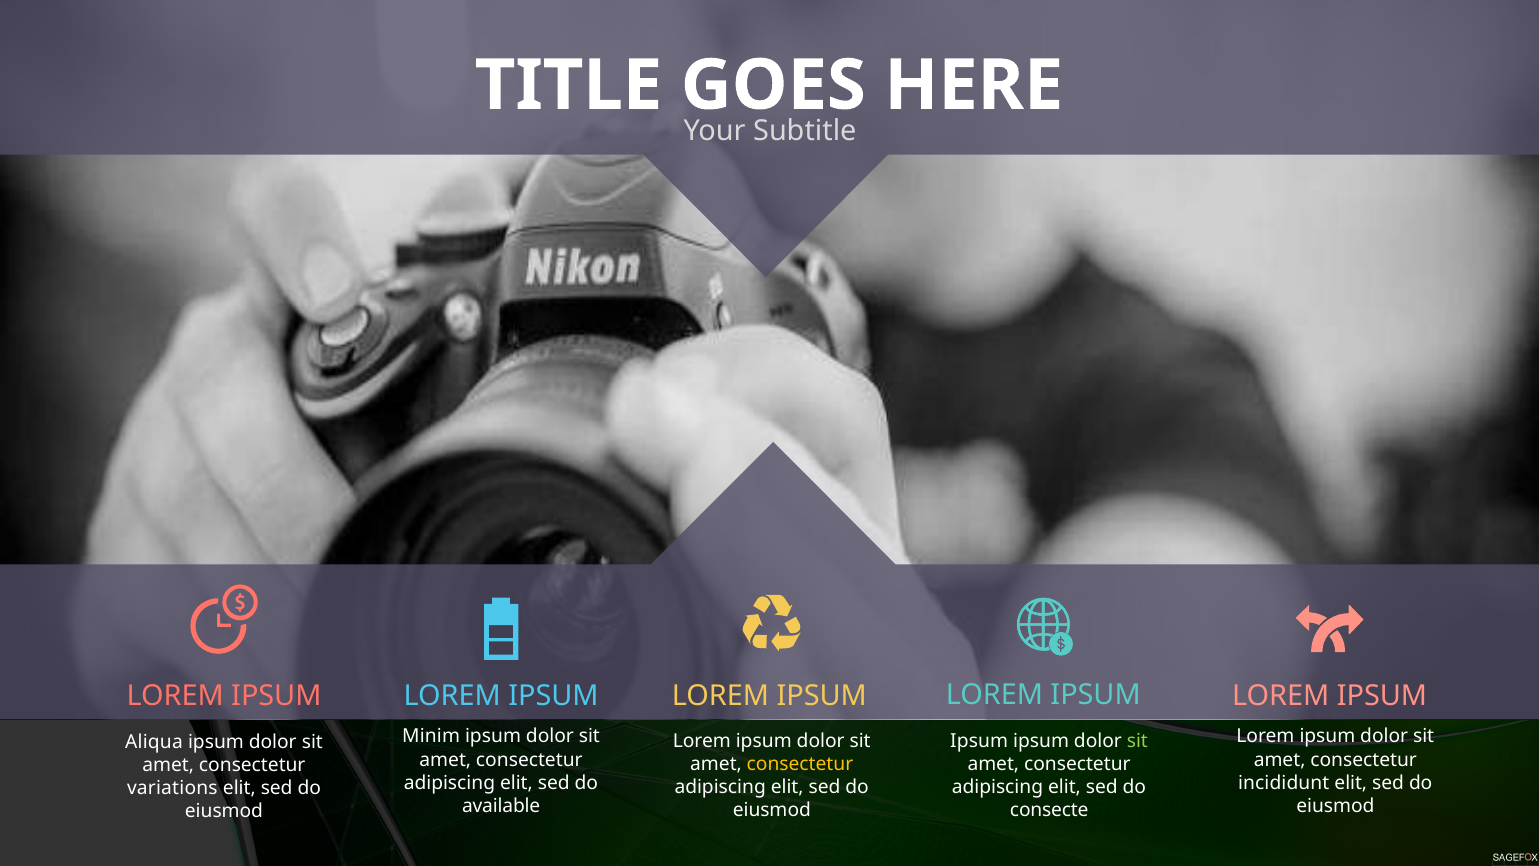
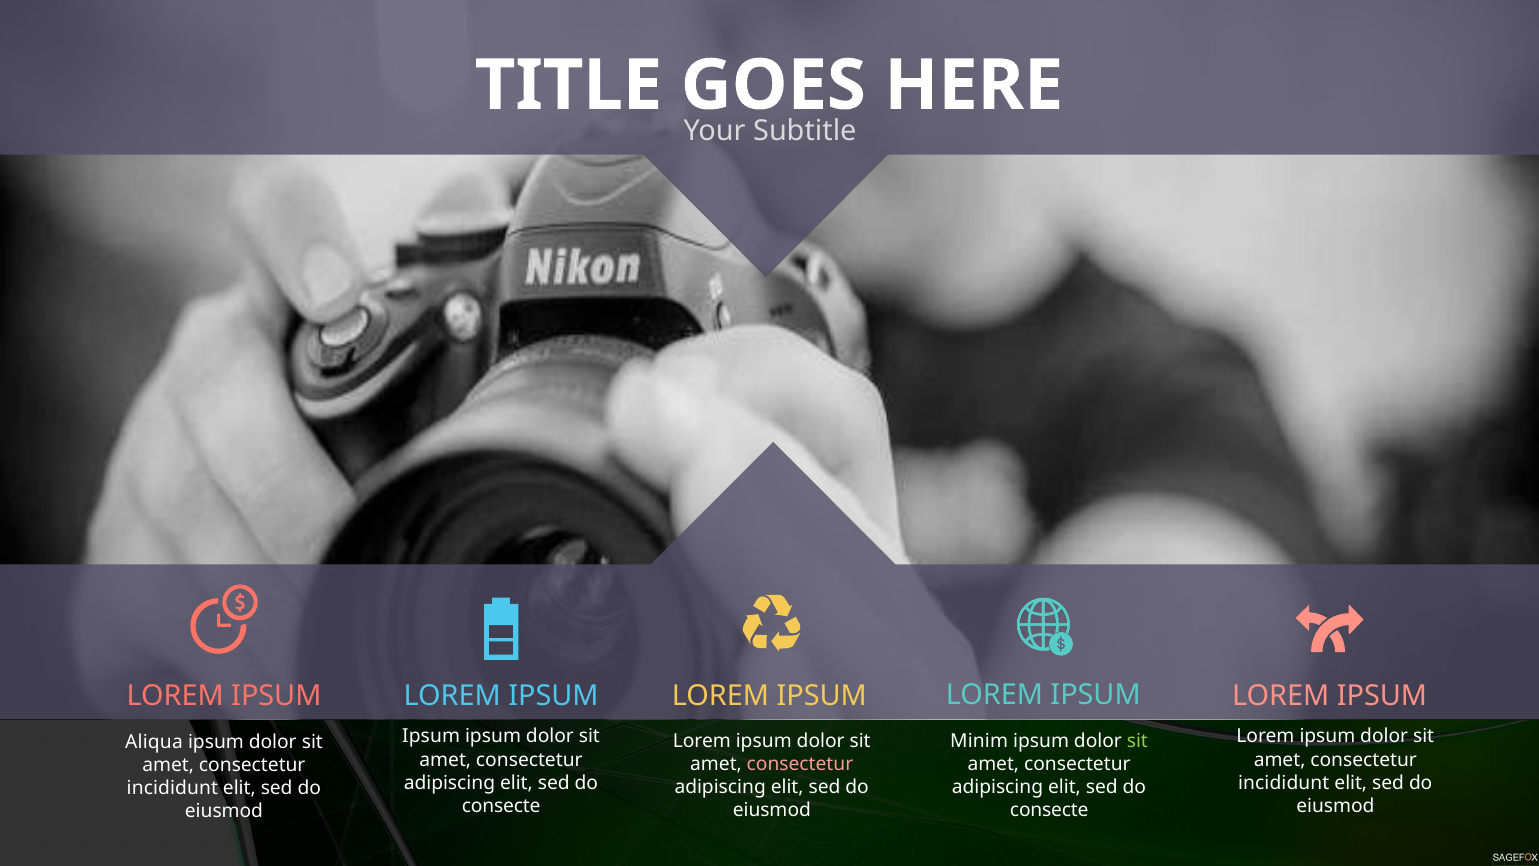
Minim: Minim -> Ipsum (431, 736)
Ipsum: Ipsum -> Minim (979, 741)
consectetur colour: yellow -> pink (800, 764)
variations: variations -> incididunt (172, 788)
available: available -> consecte (501, 806)
